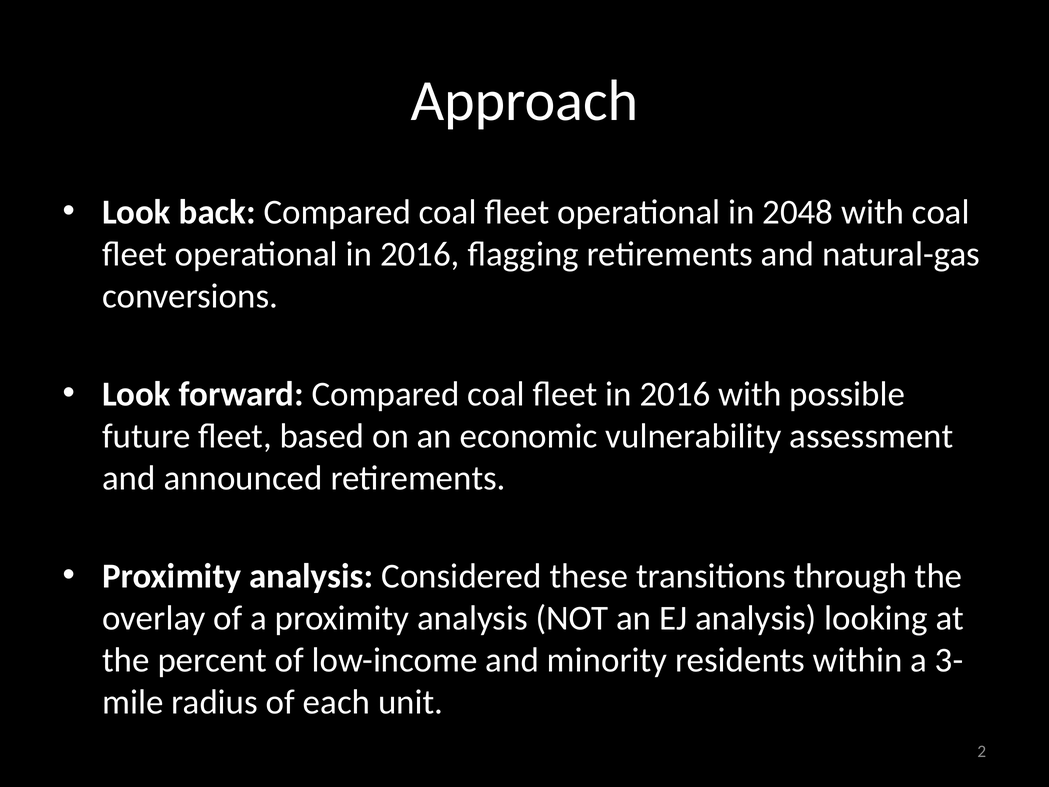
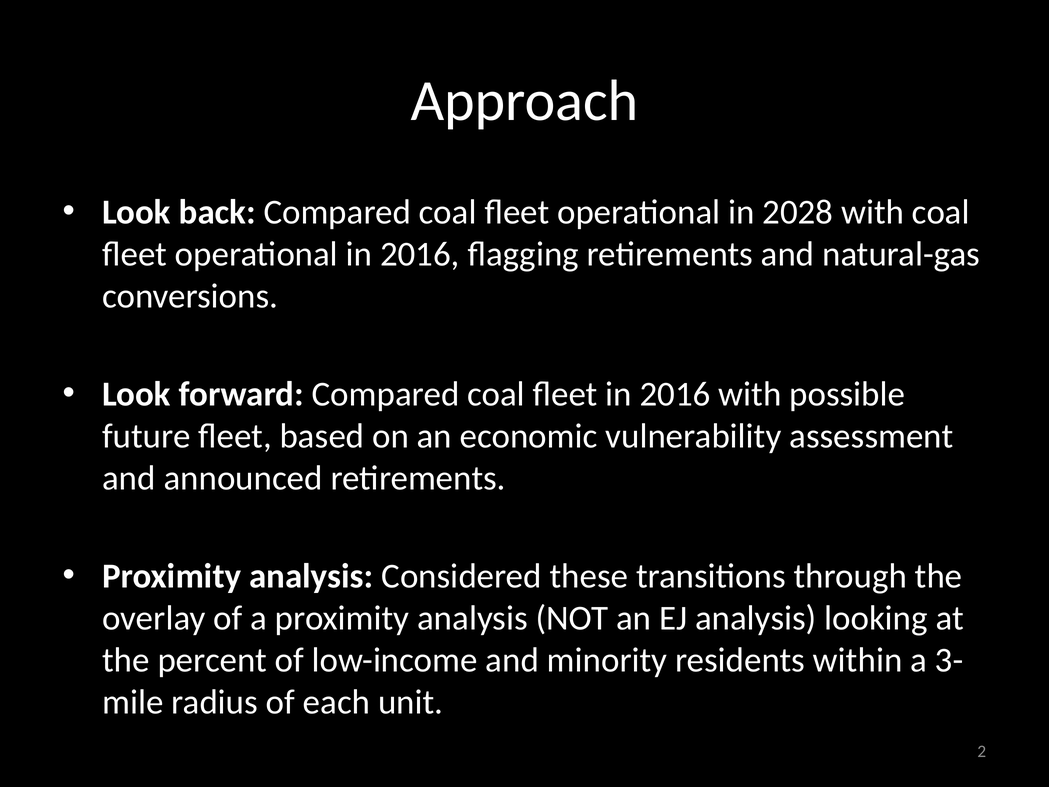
2048: 2048 -> 2028 (798, 212)
